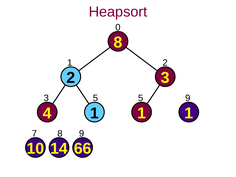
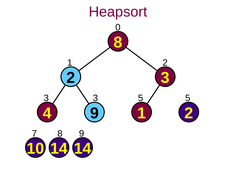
3 5: 5 -> 3 (95, 98)
5 9: 9 -> 5 (188, 98)
4 1: 1 -> 9 (94, 113)
1: 1 -> 2 (189, 113)
14 66: 66 -> 14 (83, 149)
